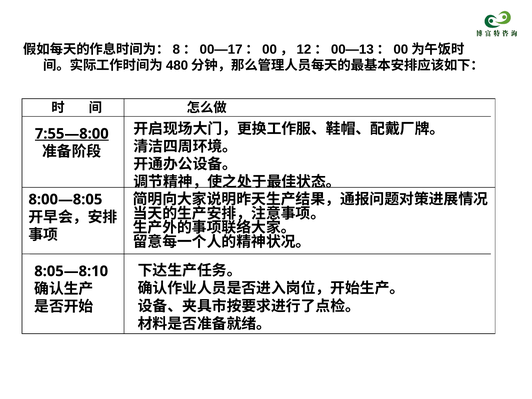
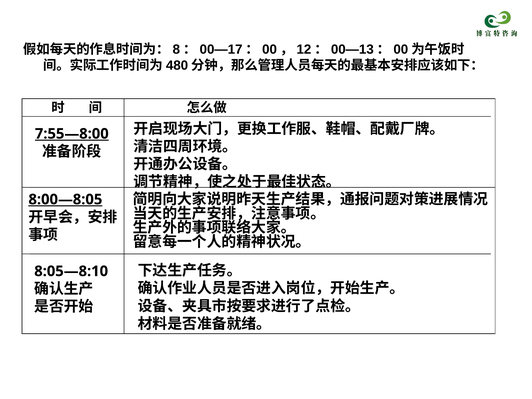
8:00—8:05 underline: none -> present (65, 199)
